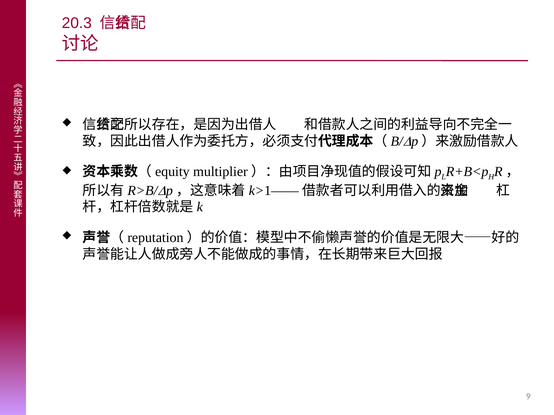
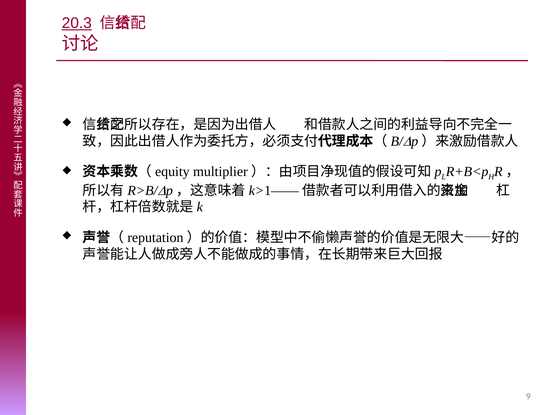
20.3 underline: none -> present (77, 23)
